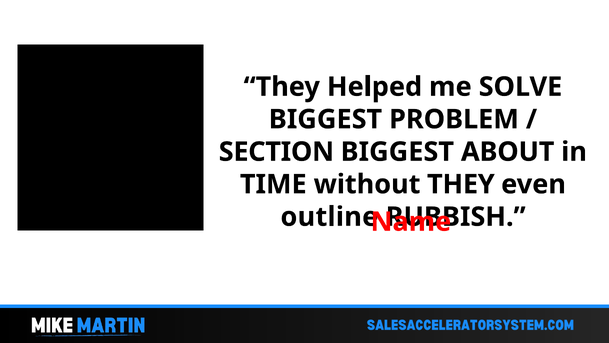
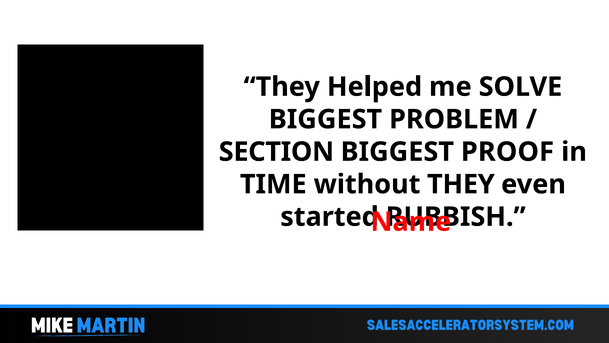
ABOUT: ABOUT -> PROOF (507, 152)
outline: outline -> started (330, 217)
